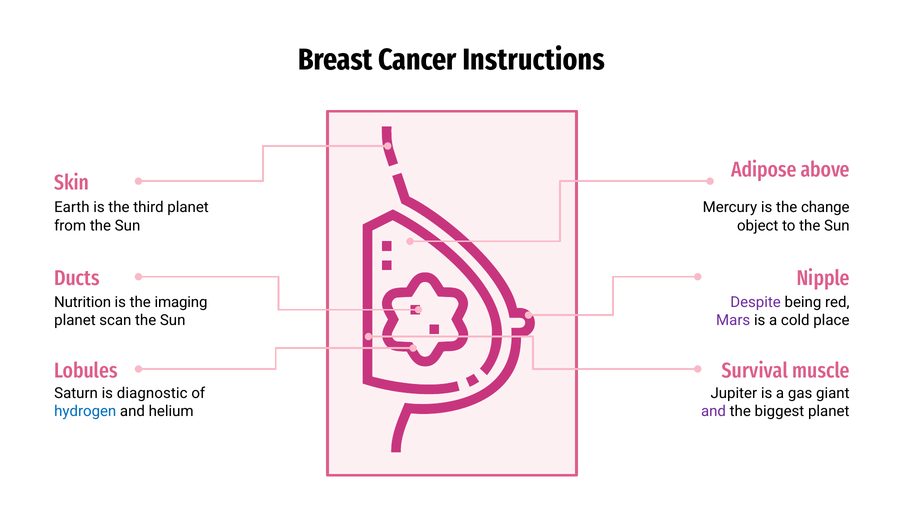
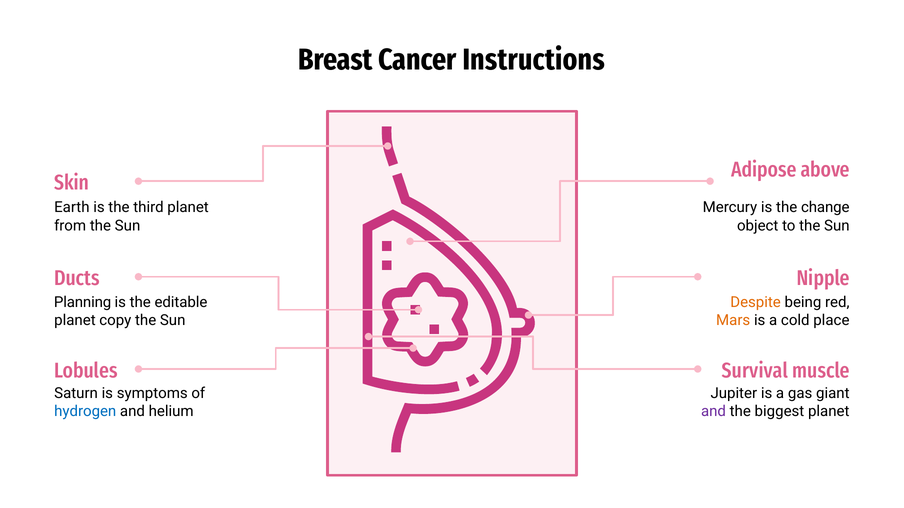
Nutrition: Nutrition -> Planning (83, 303)
imaging: imaging -> editable (181, 303)
Despite colour: purple -> orange (756, 303)
scan: scan -> copy (115, 321)
Mars colour: purple -> orange (733, 321)
diagnostic: diagnostic -> symptoms (152, 394)
